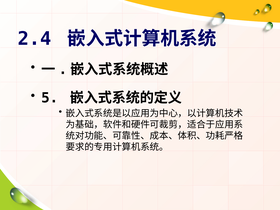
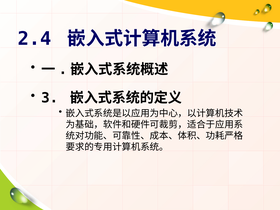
5: 5 -> 3 (50, 98)
